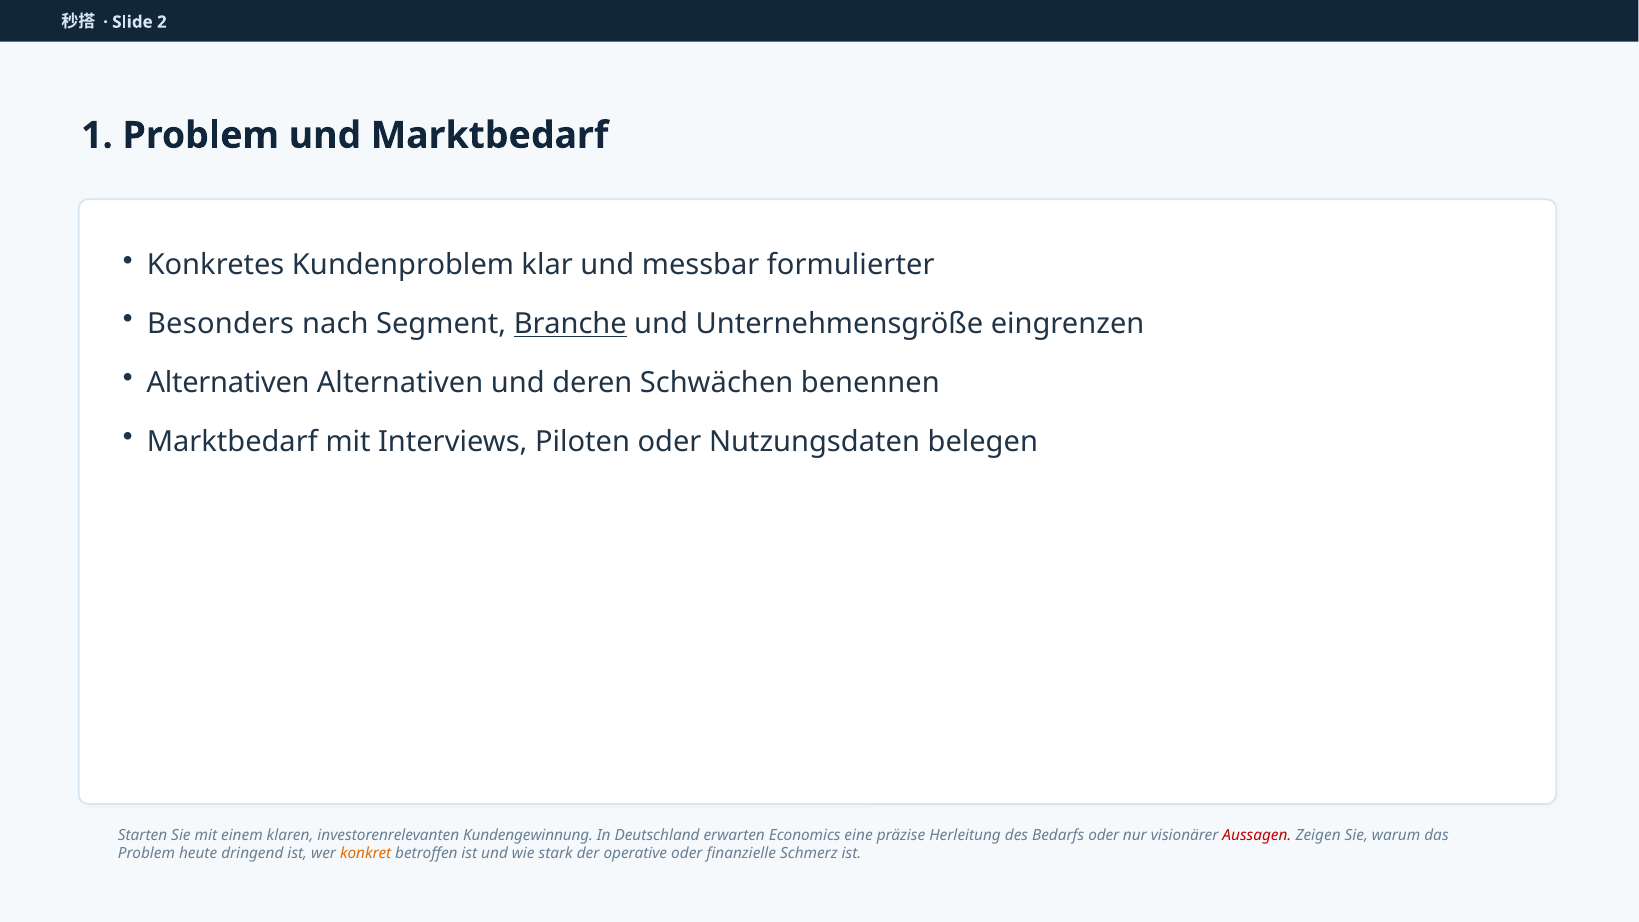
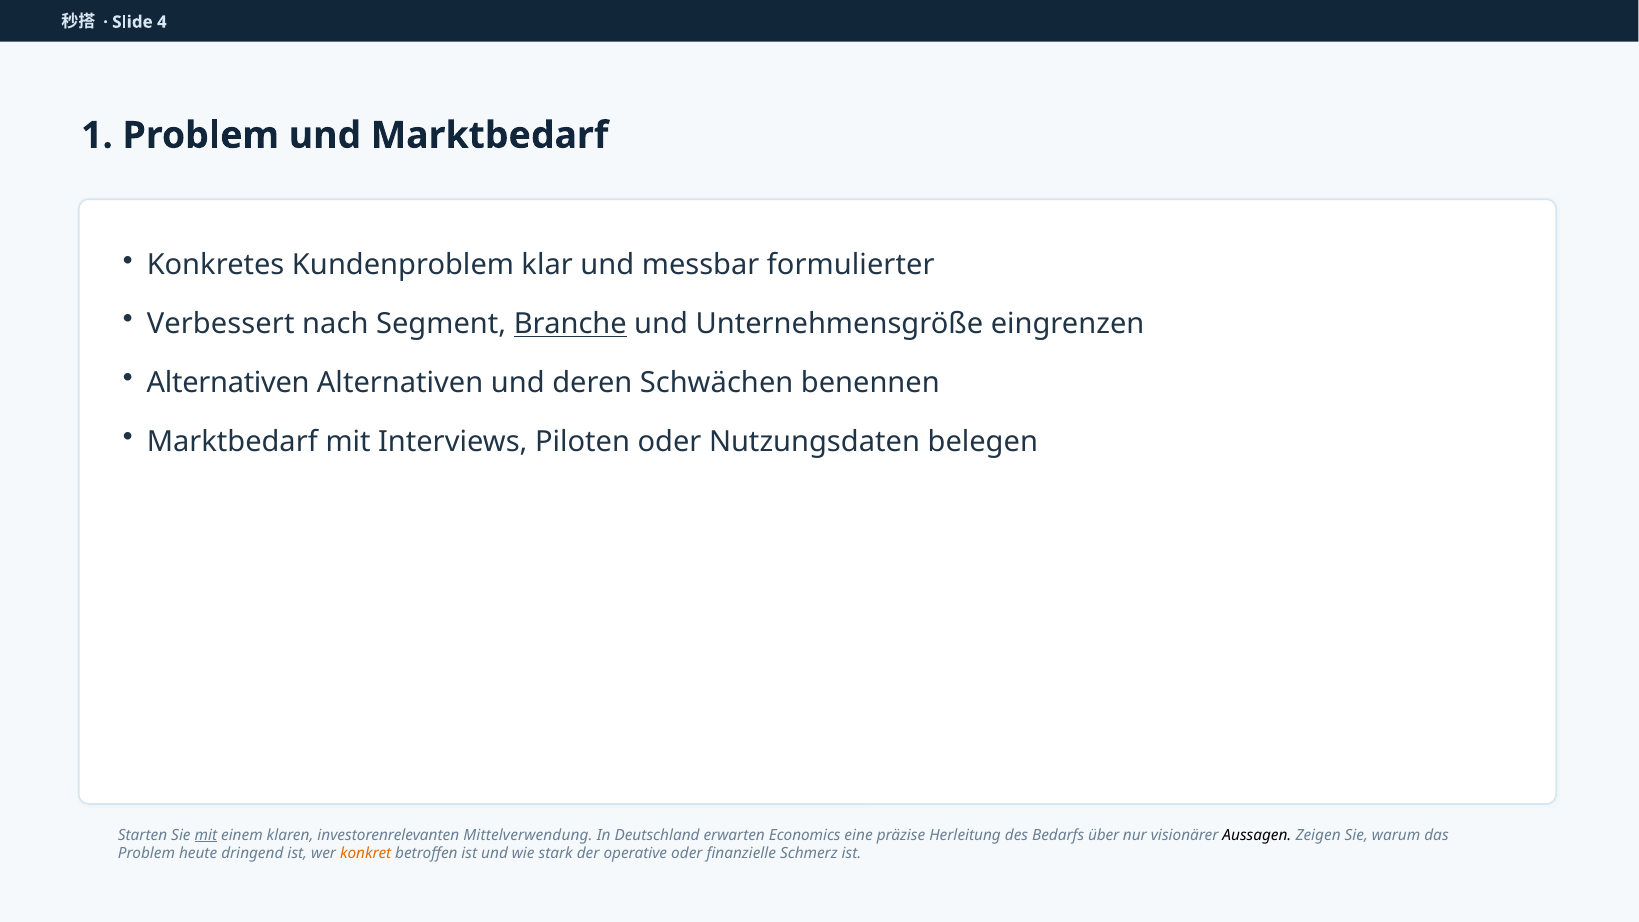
2: 2 -> 4 (162, 22)
Besonders: Besonders -> Verbessert (221, 324)
mit underline: none -> present (206, 835)
Kundengewinnung: Kundengewinnung -> Mittelverwendung (528, 835)
Bedarfs oder: oder -> über (1104, 835)
Aussagen colour: red -> black (1257, 835)
